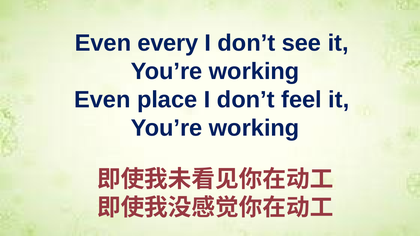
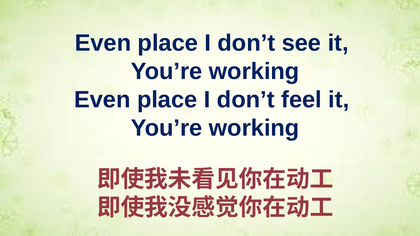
every: every -> place (168, 43)
